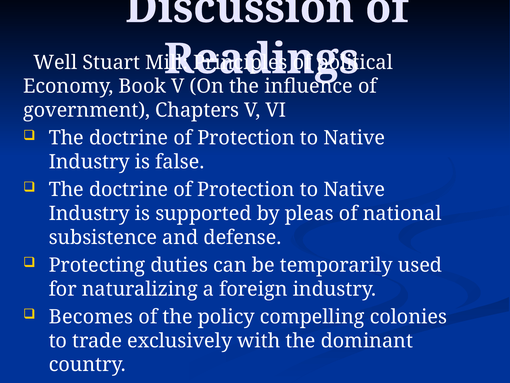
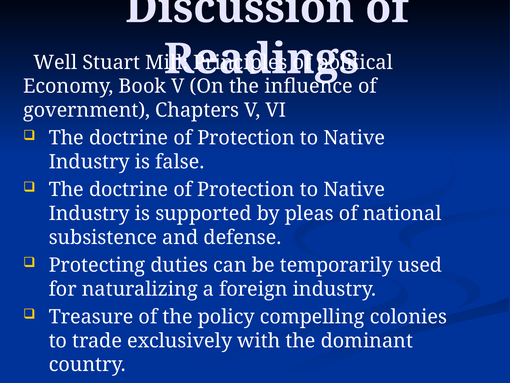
Becomes: Becomes -> Treasure (91, 317)
